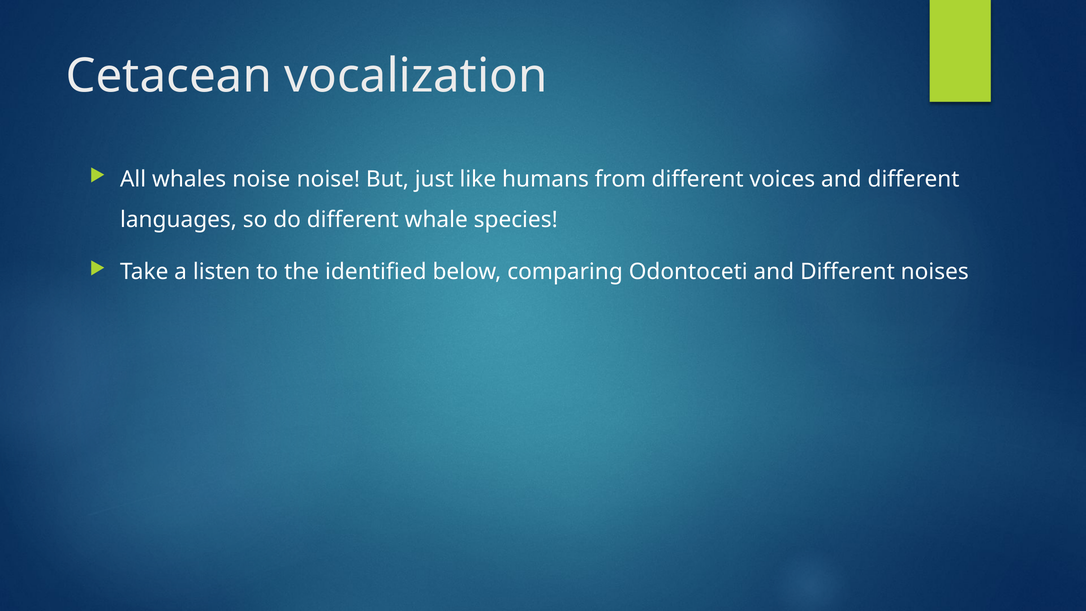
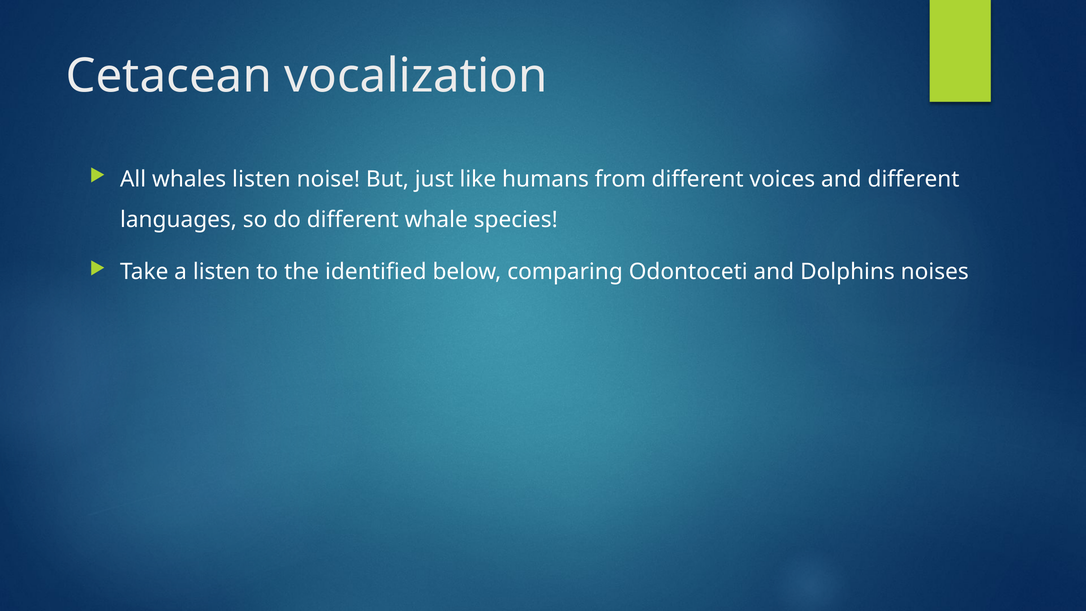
whales noise: noise -> listen (261, 179)
Odontoceti and Different: Different -> Dolphins (847, 272)
